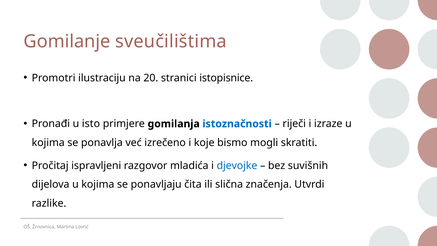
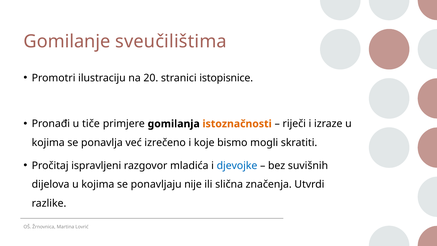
isto: isto -> tiče (91, 124)
istoznačnosti colour: blue -> orange (237, 124)
čita: čita -> nije (193, 184)
